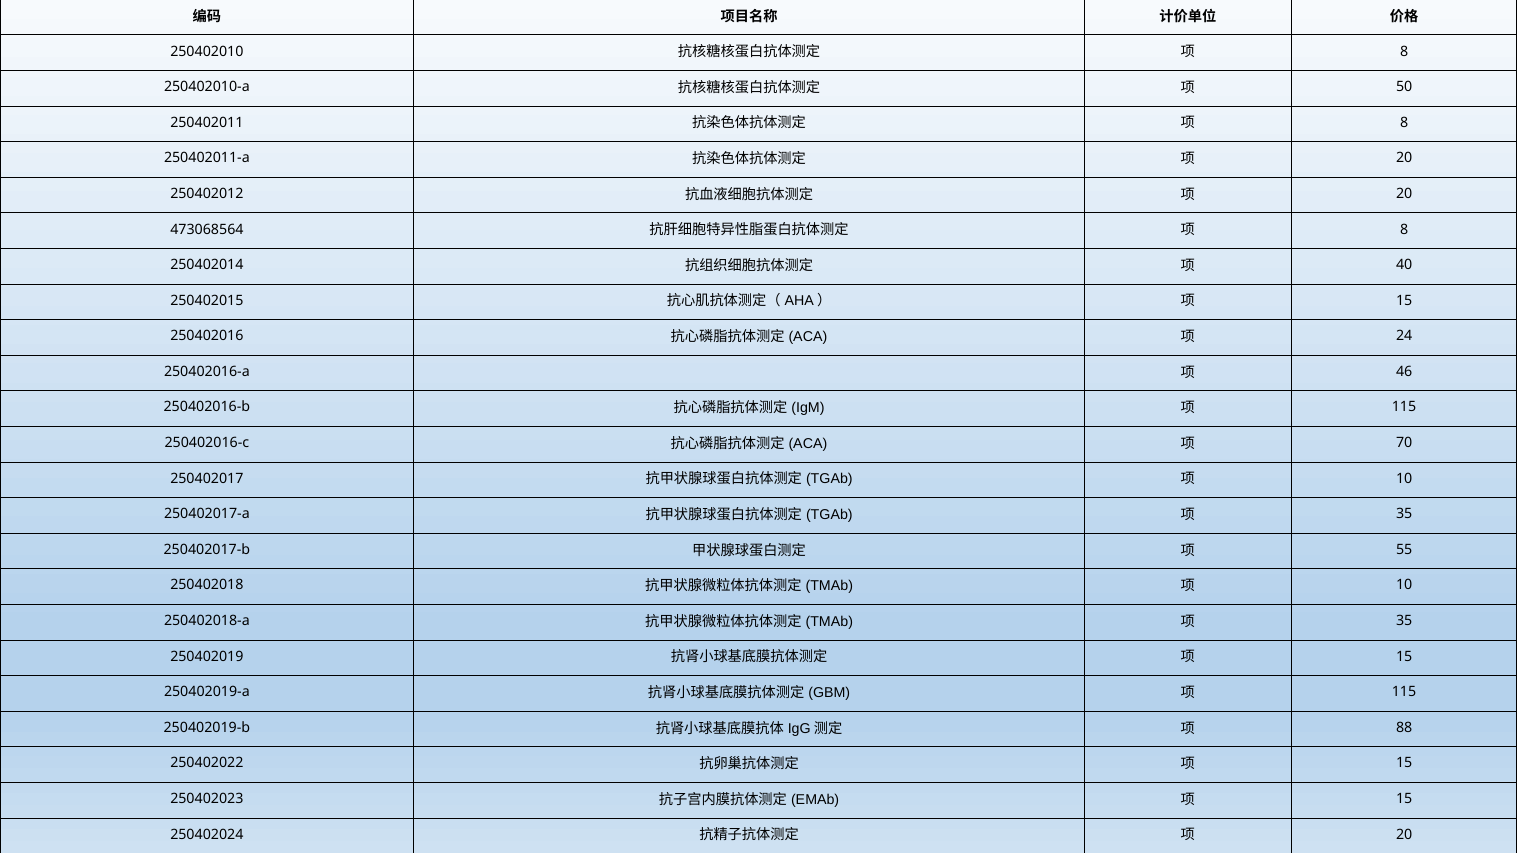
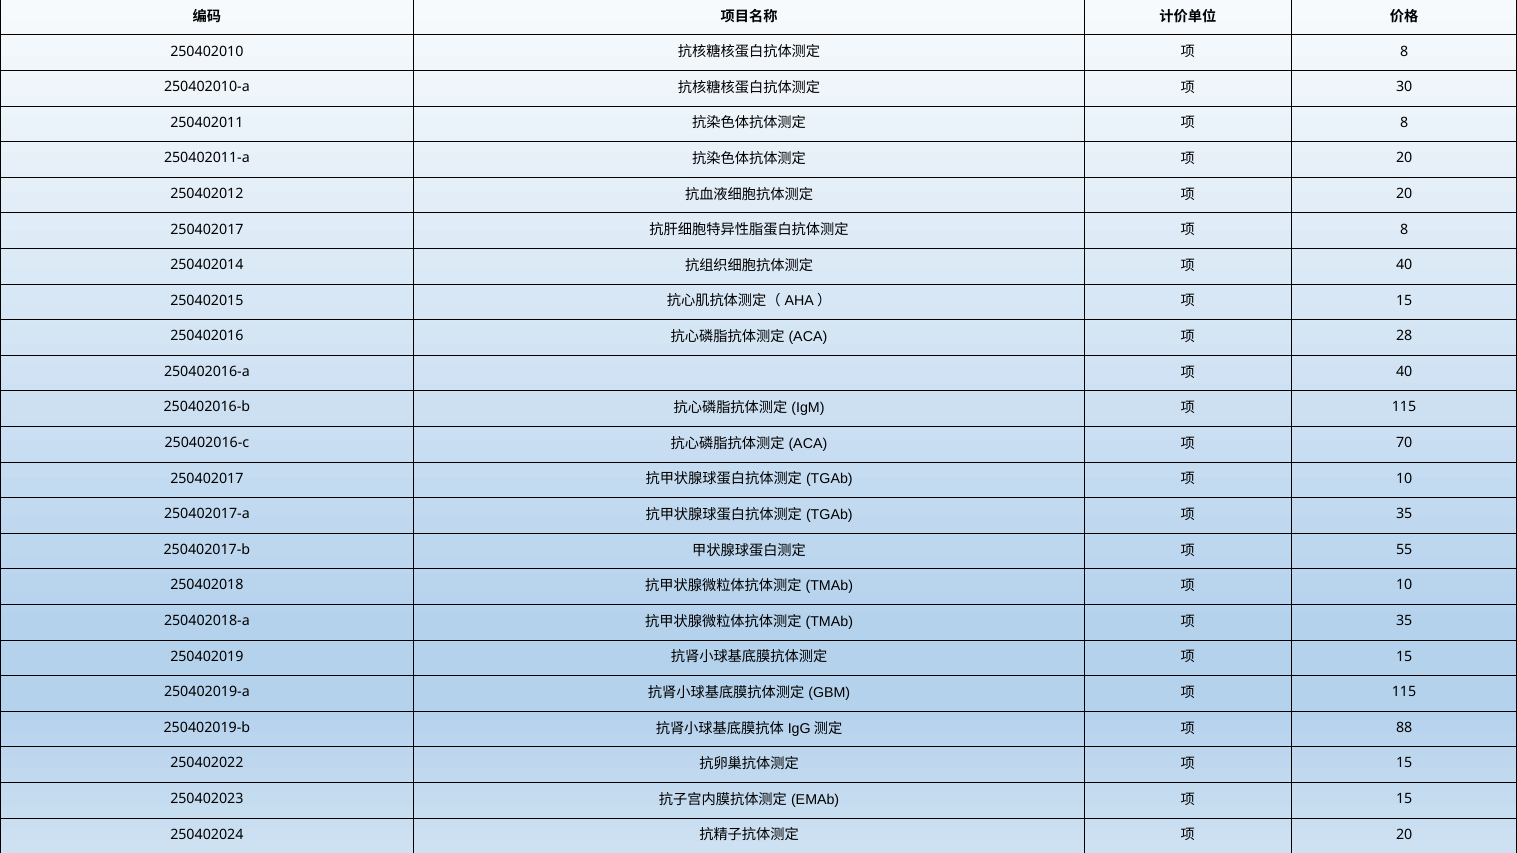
50: 50 -> 30 (1404, 87)
473068564: 473068564 -> 250402017 (207, 229)
24: 24 -> 28 (1404, 336)
46: 46 -> 40 (1404, 372)
